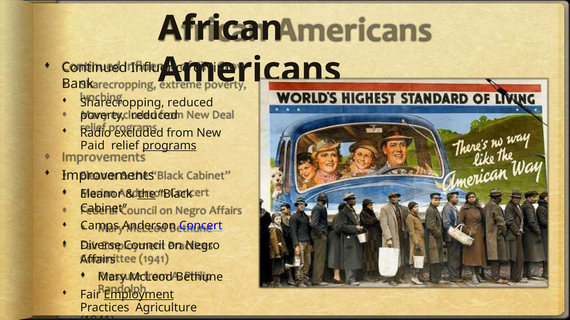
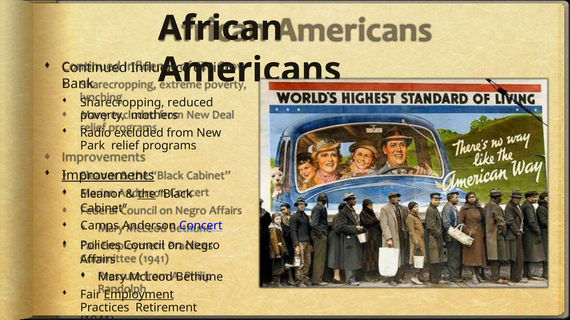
poverty reduced: reduced -> mothers (154, 115)
Paid: Paid -> Park (93, 146)
programs underline: present -> none (169, 146)
Improvements underline: none -> present (108, 176)
Diverse: Diverse -> Policies (101, 246)
Agriculture: Agriculture -> Retirement (166, 308)
